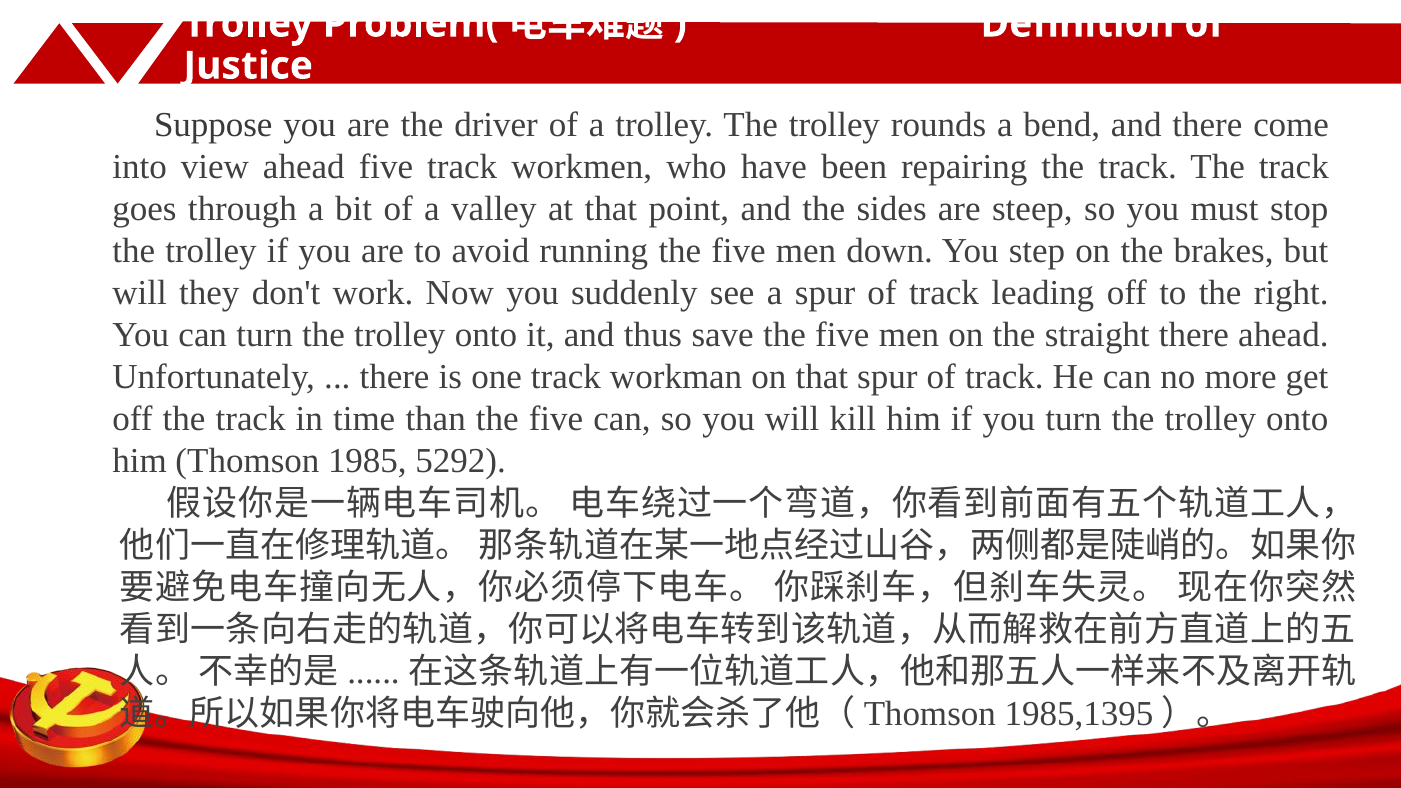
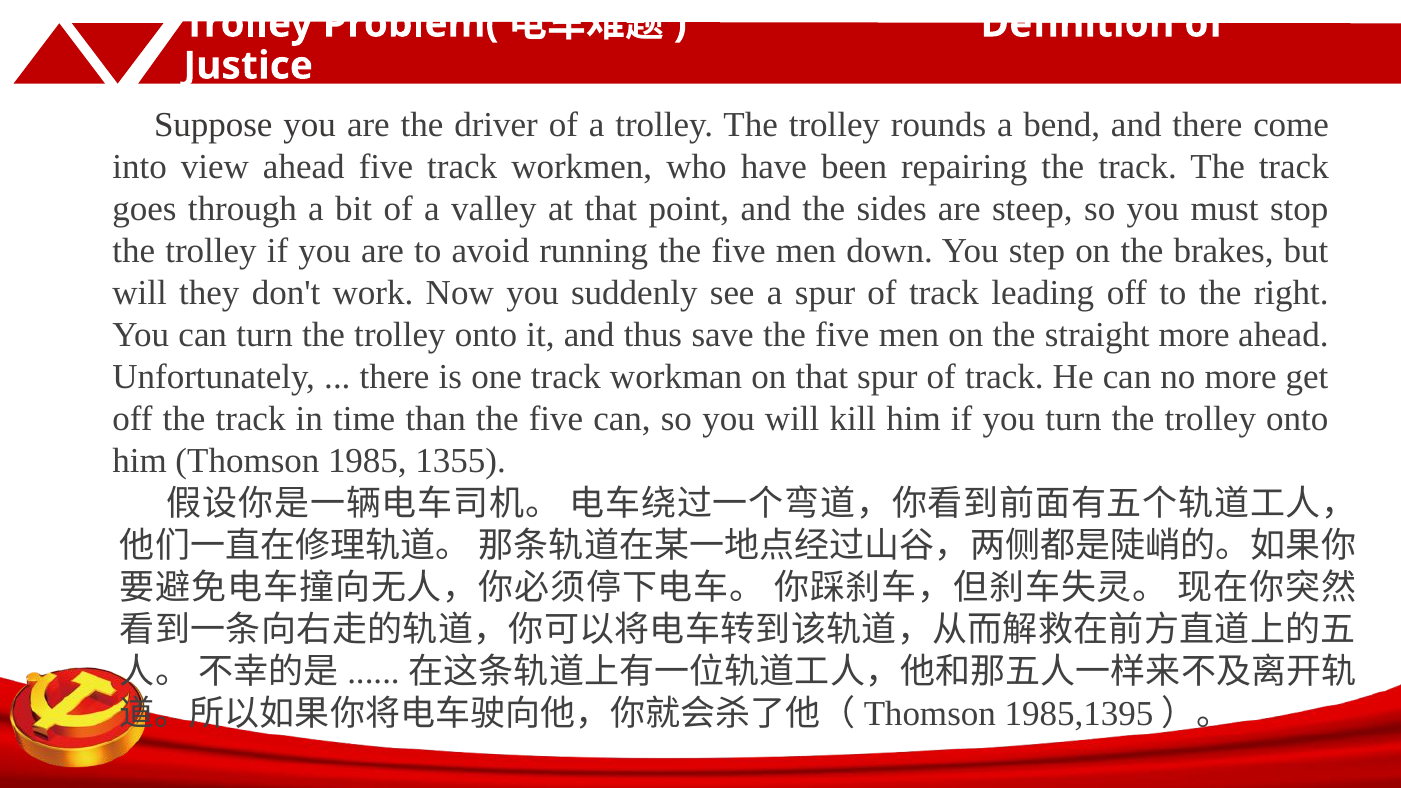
straight there: there -> more (1194, 335)
5292: 5292 -> 1355 (461, 461)
